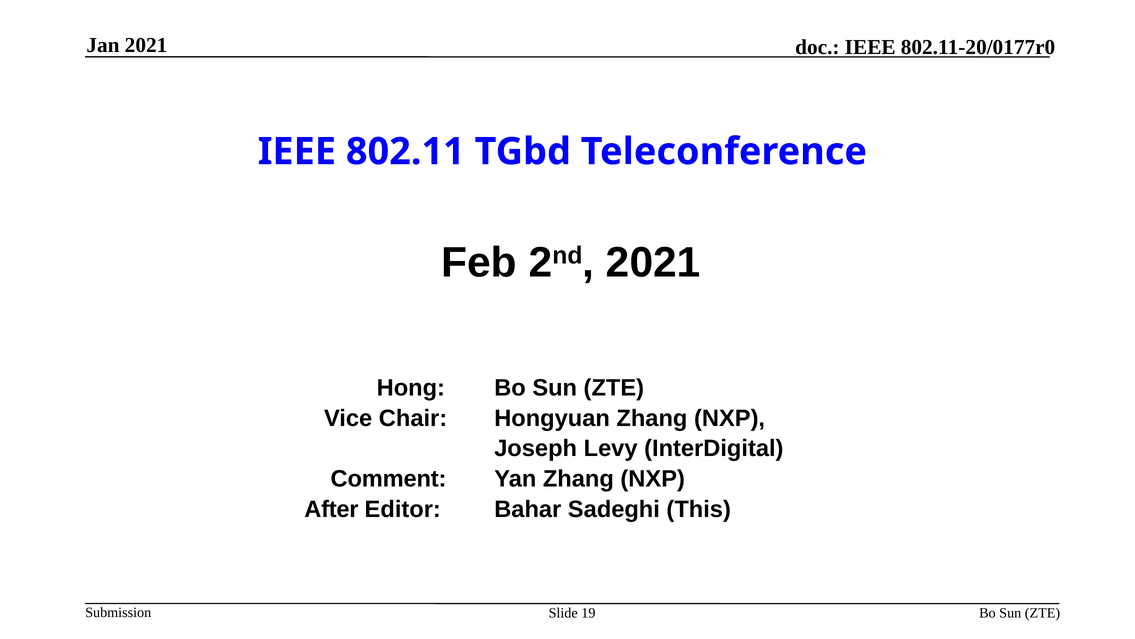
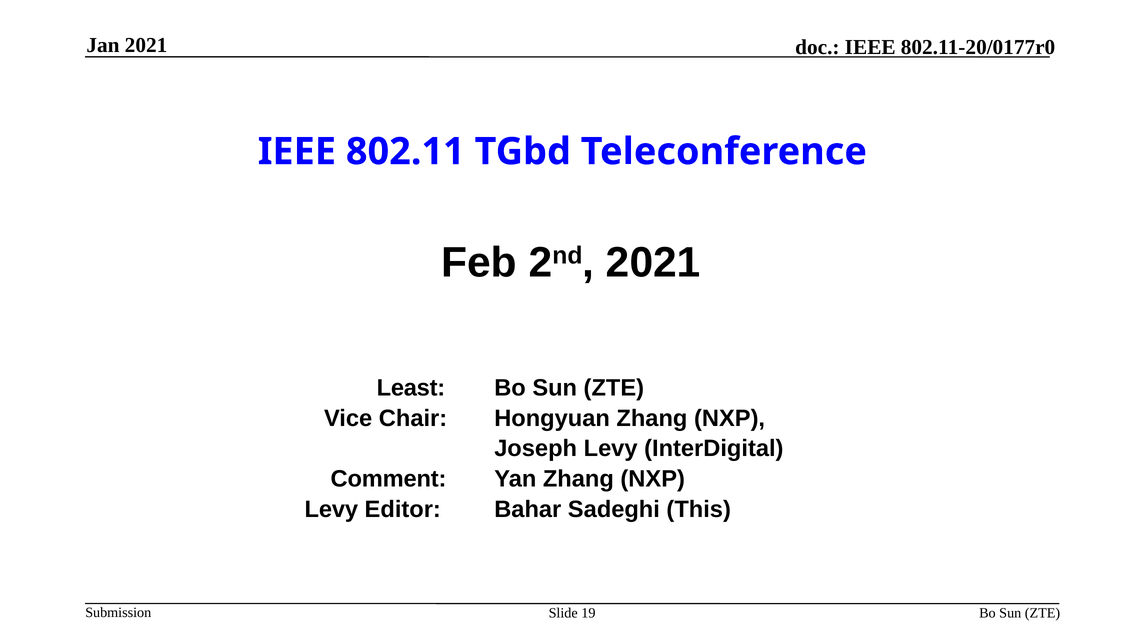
Hong: Hong -> Least (411, 388)
After: After -> Levy (331, 509)
